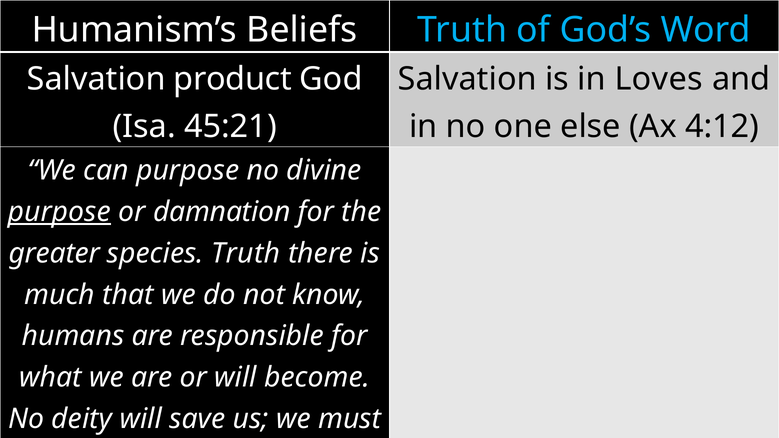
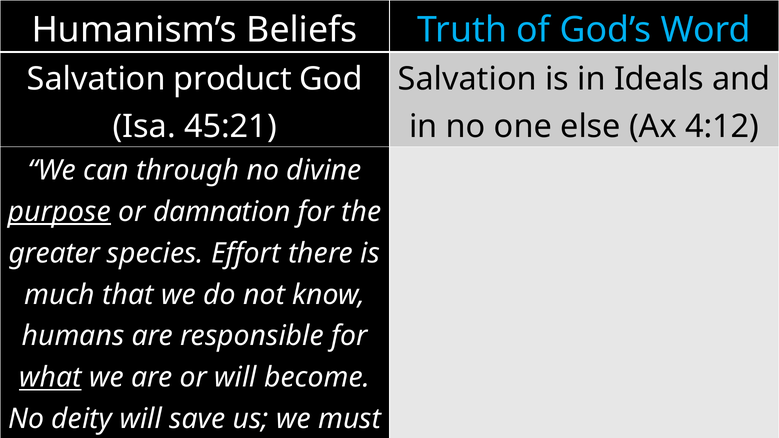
Loves: Loves -> Ideals (659, 79)
can purpose: purpose -> through (188, 170)
species Truth: Truth -> Effort (246, 253)
what underline: none -> present (50, 378)
